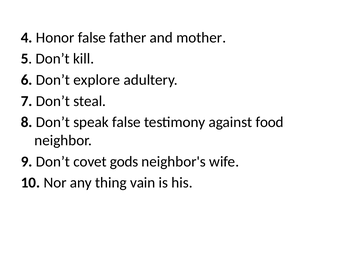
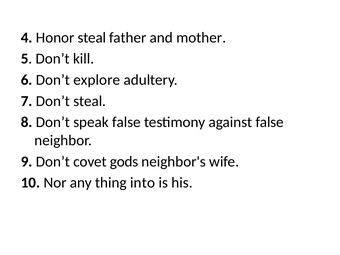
Honor false: false -> steal (92, 38)
against food: food -> false (270, 122)
vain: vain -> into (143, 183)
